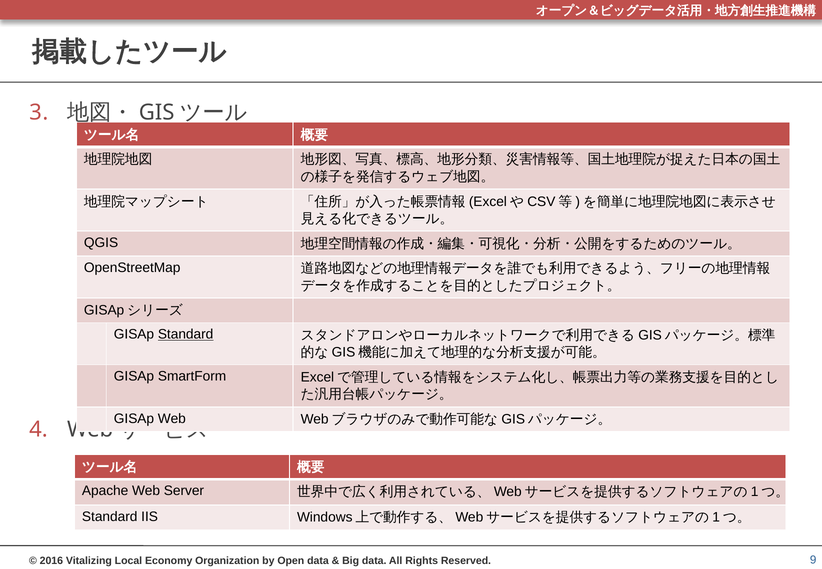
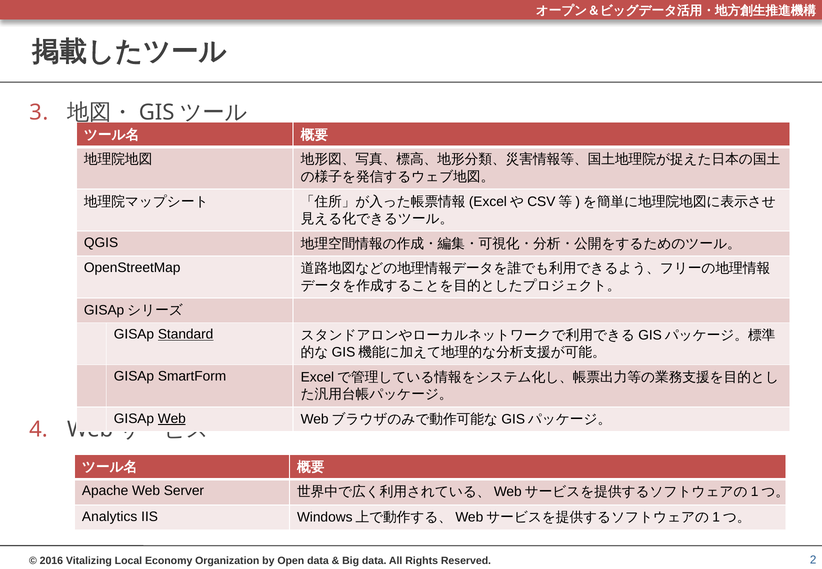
Web underline: none -> present (172, 419)
Standard: Standard -> Analytics (110, 517)
9: 9 -> 2 (813, 560)
